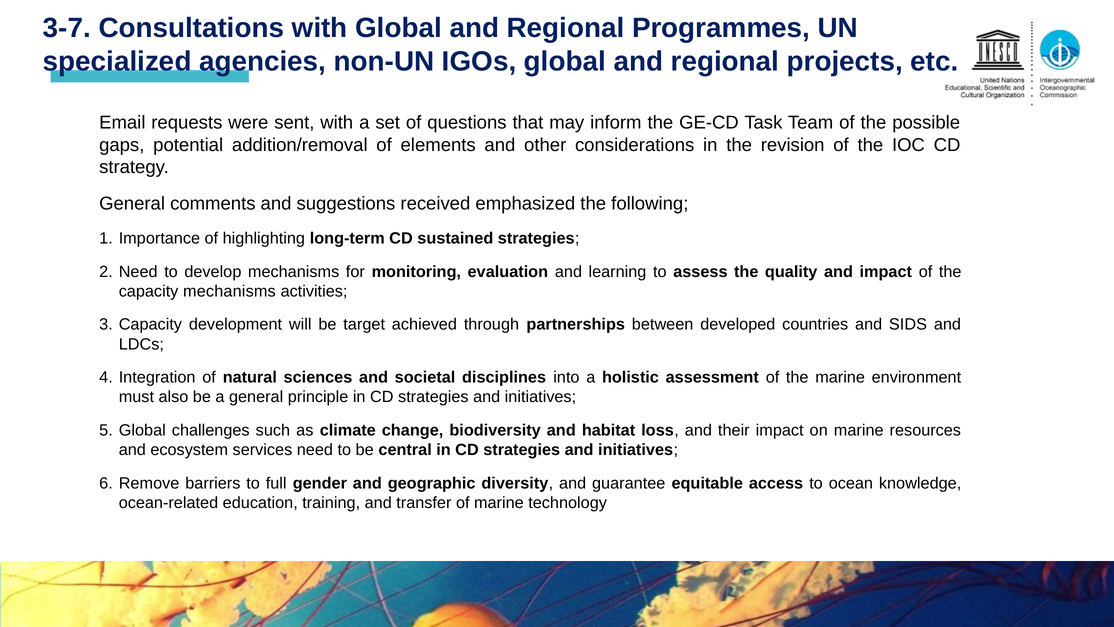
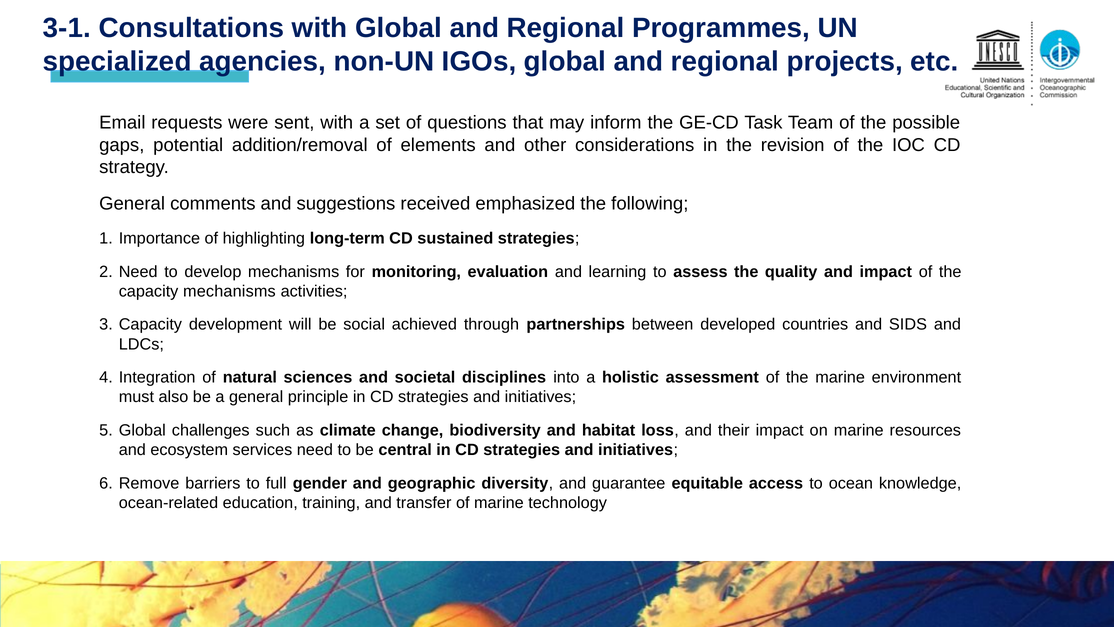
3-7: 3-7 -> 3-1 (67, 28)
target: target -> social (364, 324)
